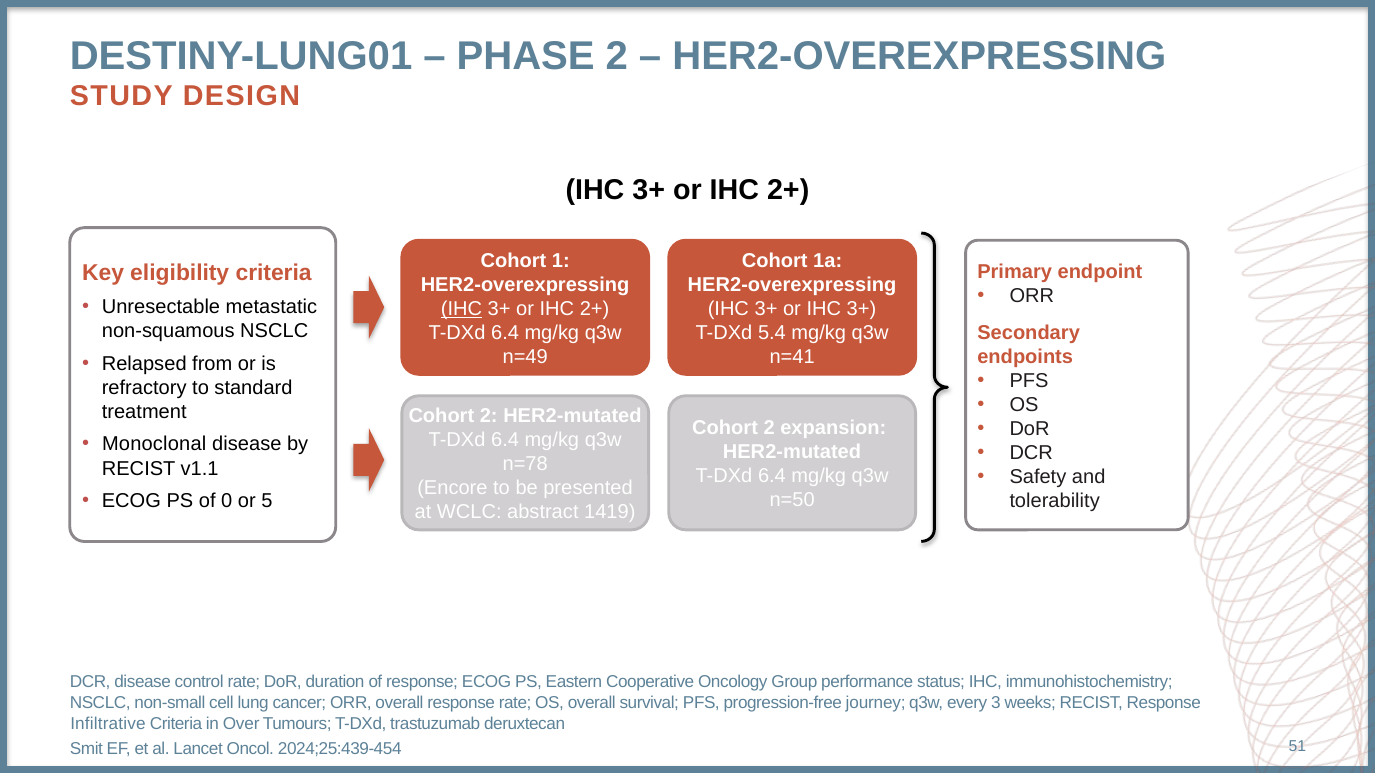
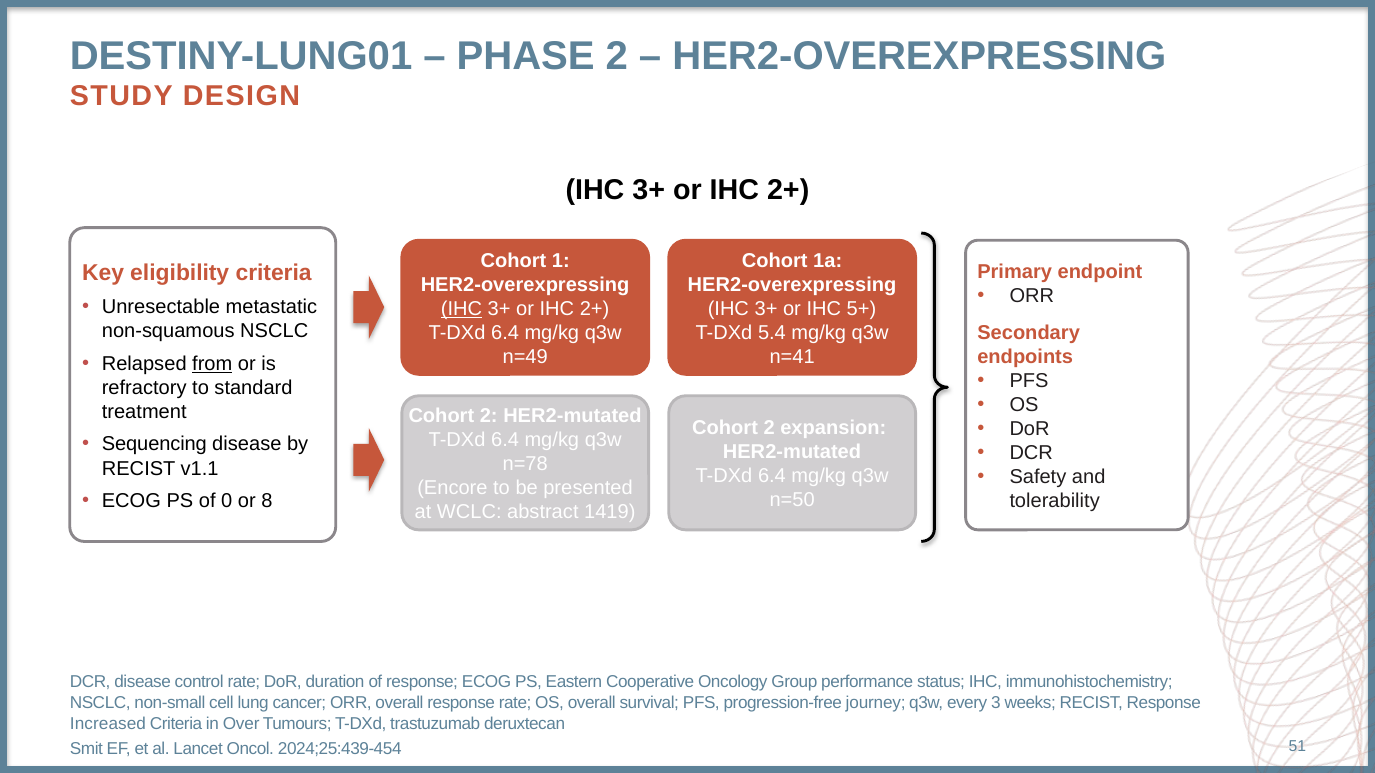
or IHC 3+: 3+ -> 5+ (862, 309)
from underline: none -> present (212, 364)
Monoclonal: Monoclonal -> Sequencing (154, 445)
5: 5 -> 8 (267, 501)
Infiltrative: Infiltrative -> Increased (108, 724)
